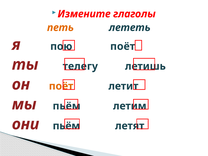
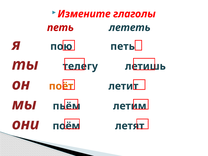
петь colour: orange -> red (60, 28)
пою поёт: поёт -> петь (123, 46)
они пьём: пьём -> поём (66, 126)
